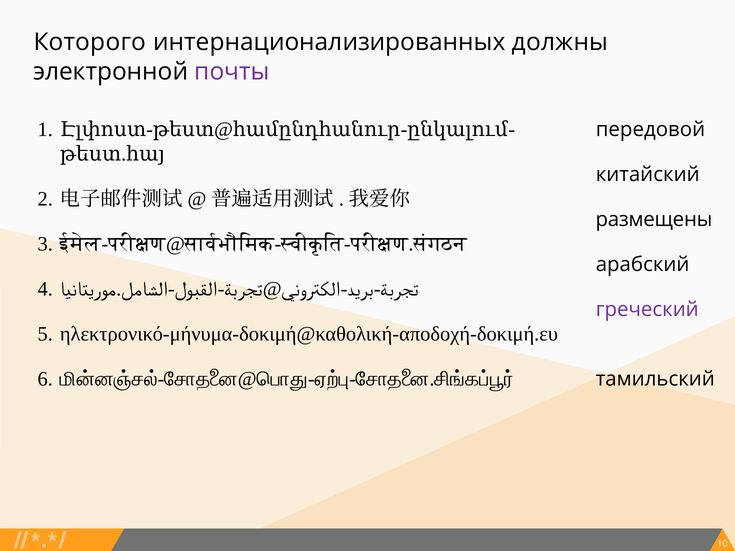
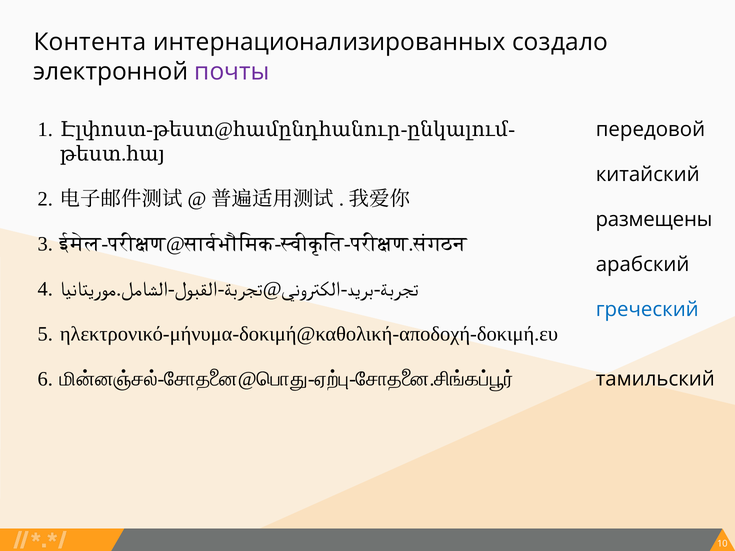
Которого: Которого -> Контента (90, 42)
должны: должны -> создало (560, 42)
греческий colour: purple -> blue (647, 310)
